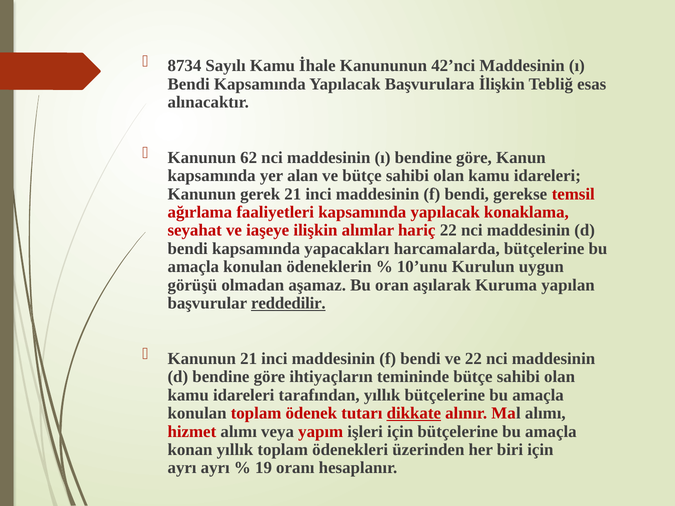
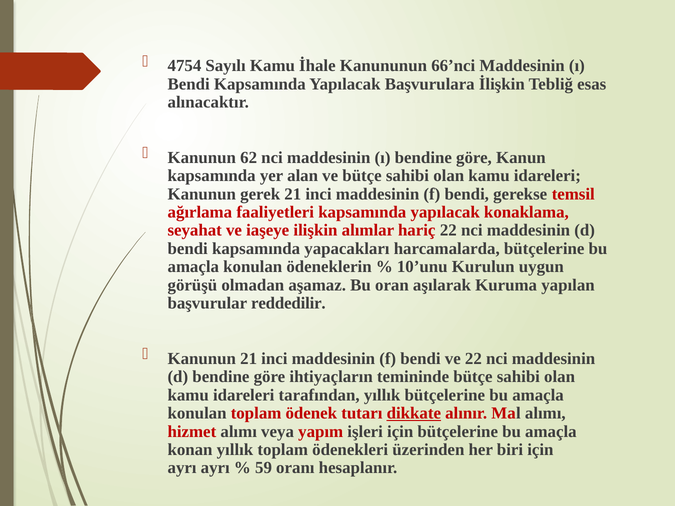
8734: 8734 -> 4754 (184, 66)
42’nci: 42’nci -> 66’nci (453, 66)
reddedilir underline: present -> none (288, 303)
19: 19 -> 59 (264, 468)
